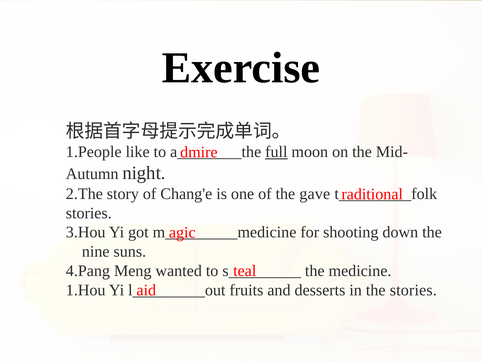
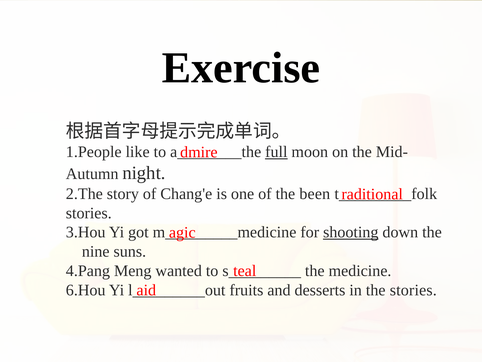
gave: gave -> been (315, 193)
shooting underline: none -> present (351, 232)
1.Hou: 1.Hou -> 6.Hou (86, 290)
